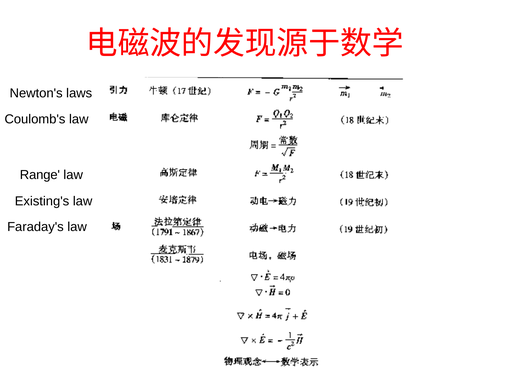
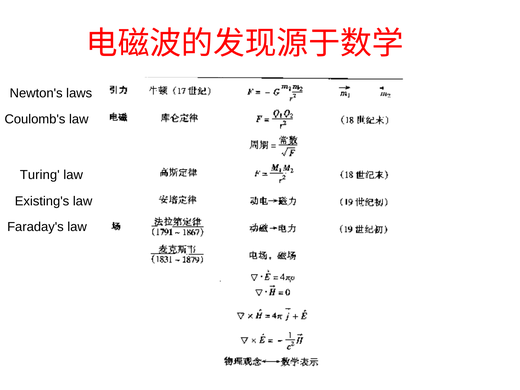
Range: Range -> Turing (40, 175)
